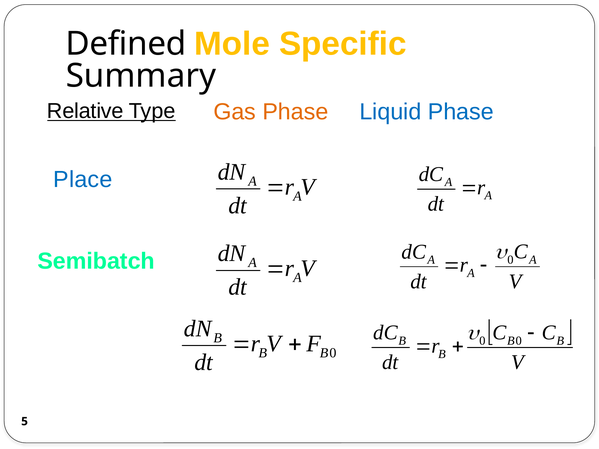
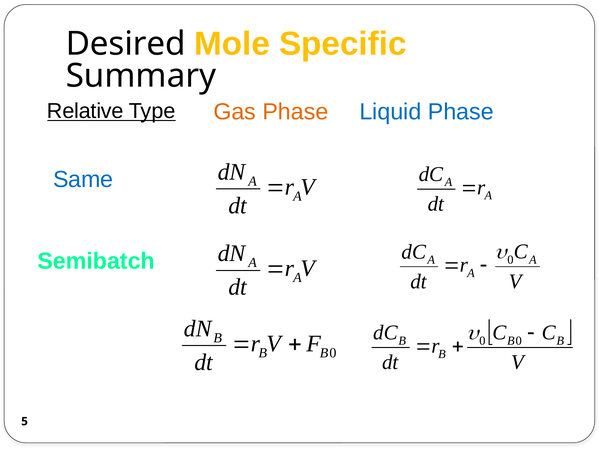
Defined: Defined -> Desired (126, 44)
Place: Place -> Same (83, 180)
